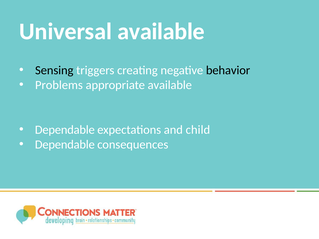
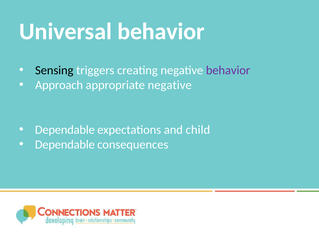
Universal available: available -> behavior (161, 31)
behavior colour: black -> purple (228, 70)
Problems: Problems -> Approach (59, 85)
appropriate available: available -> negative (170, 85)
